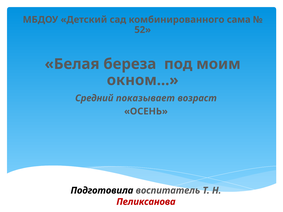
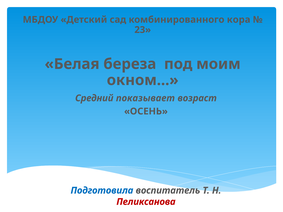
сама: сама -> кора (239, 20)
52: 52 -> 23 (143, 30)
Подготовила colour: black -> blue (102, 191)
